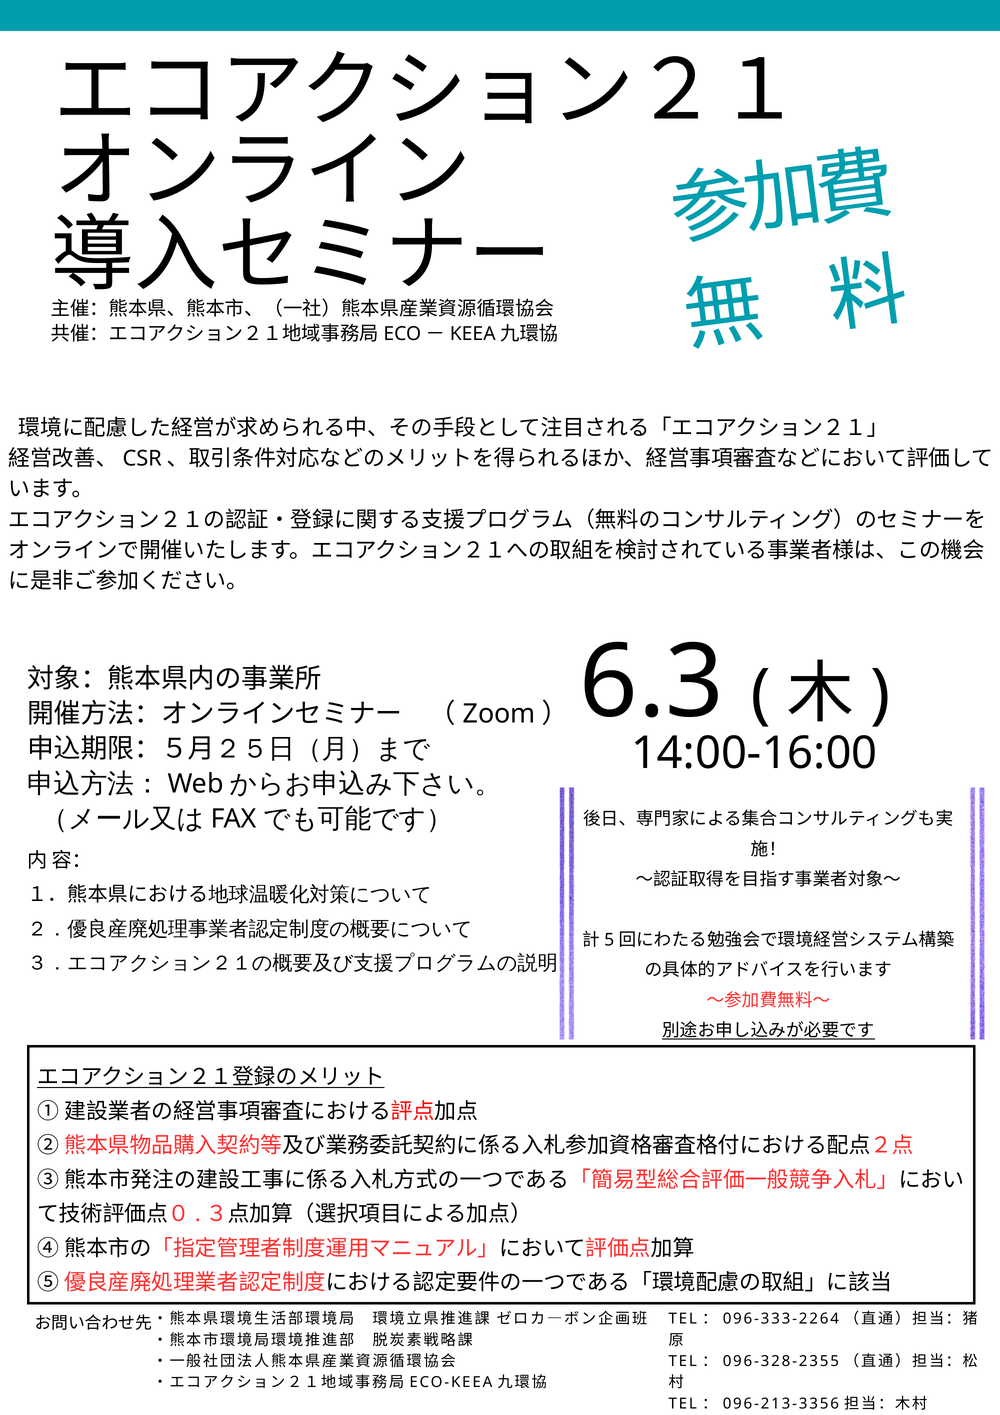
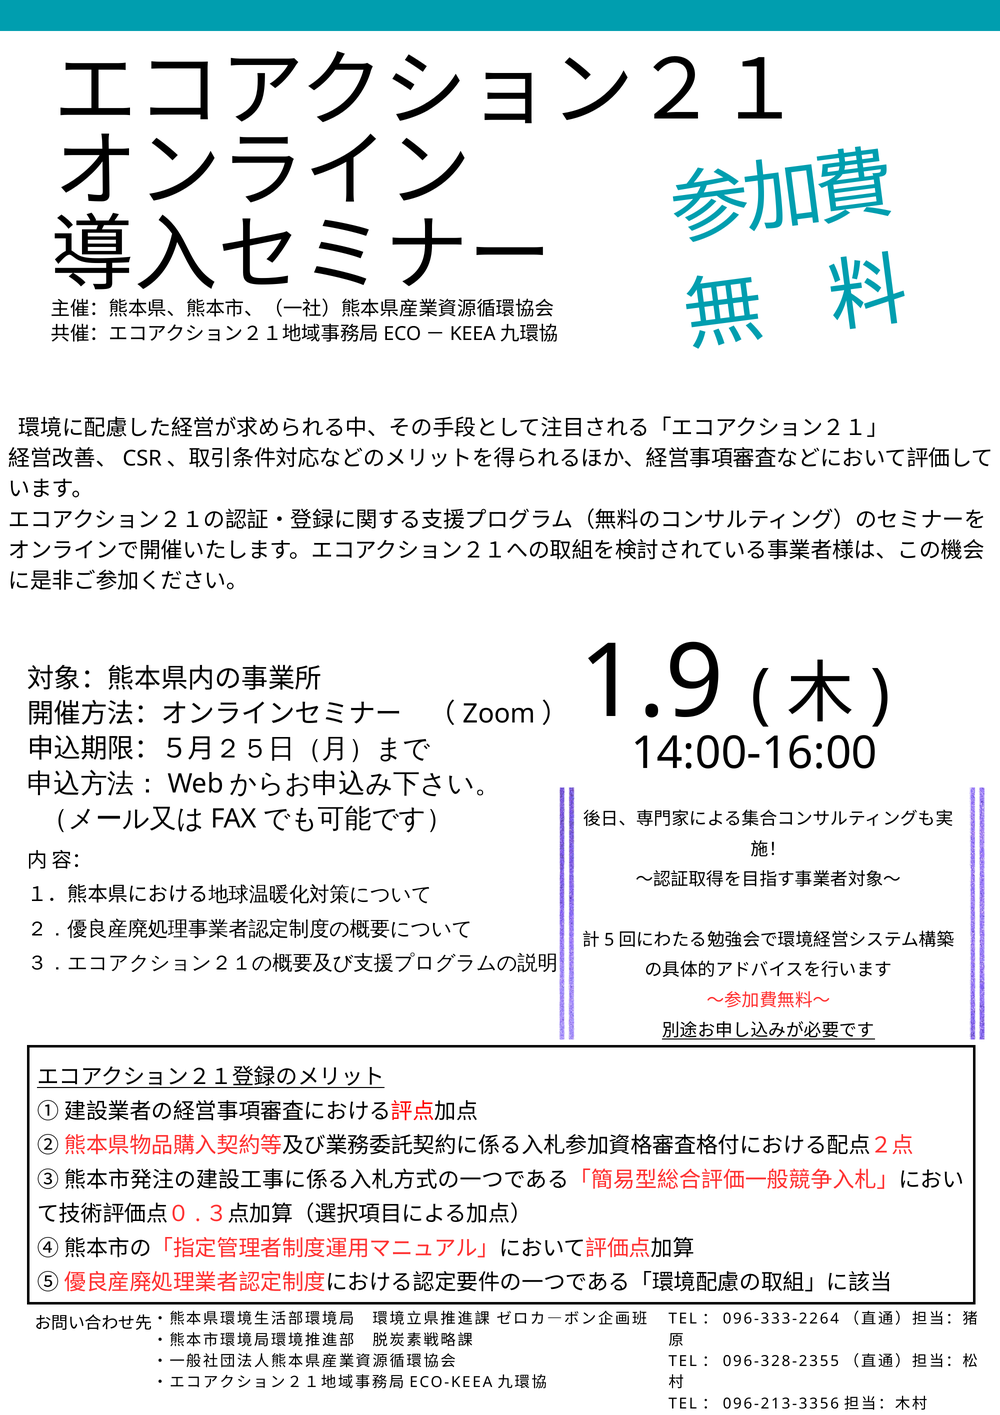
6.3: 6.3 -> 1.9 (652, 683)
